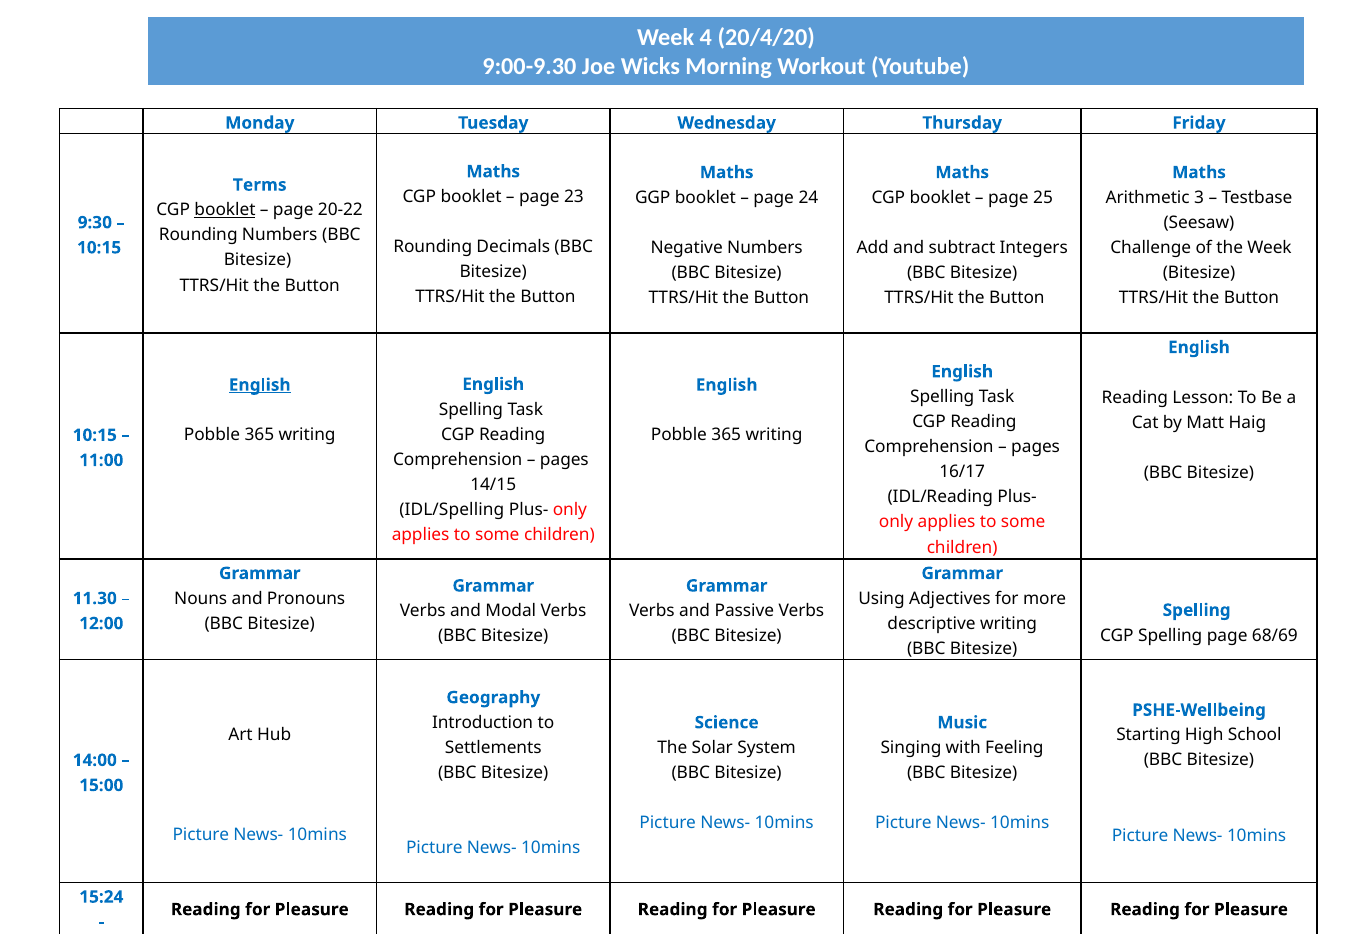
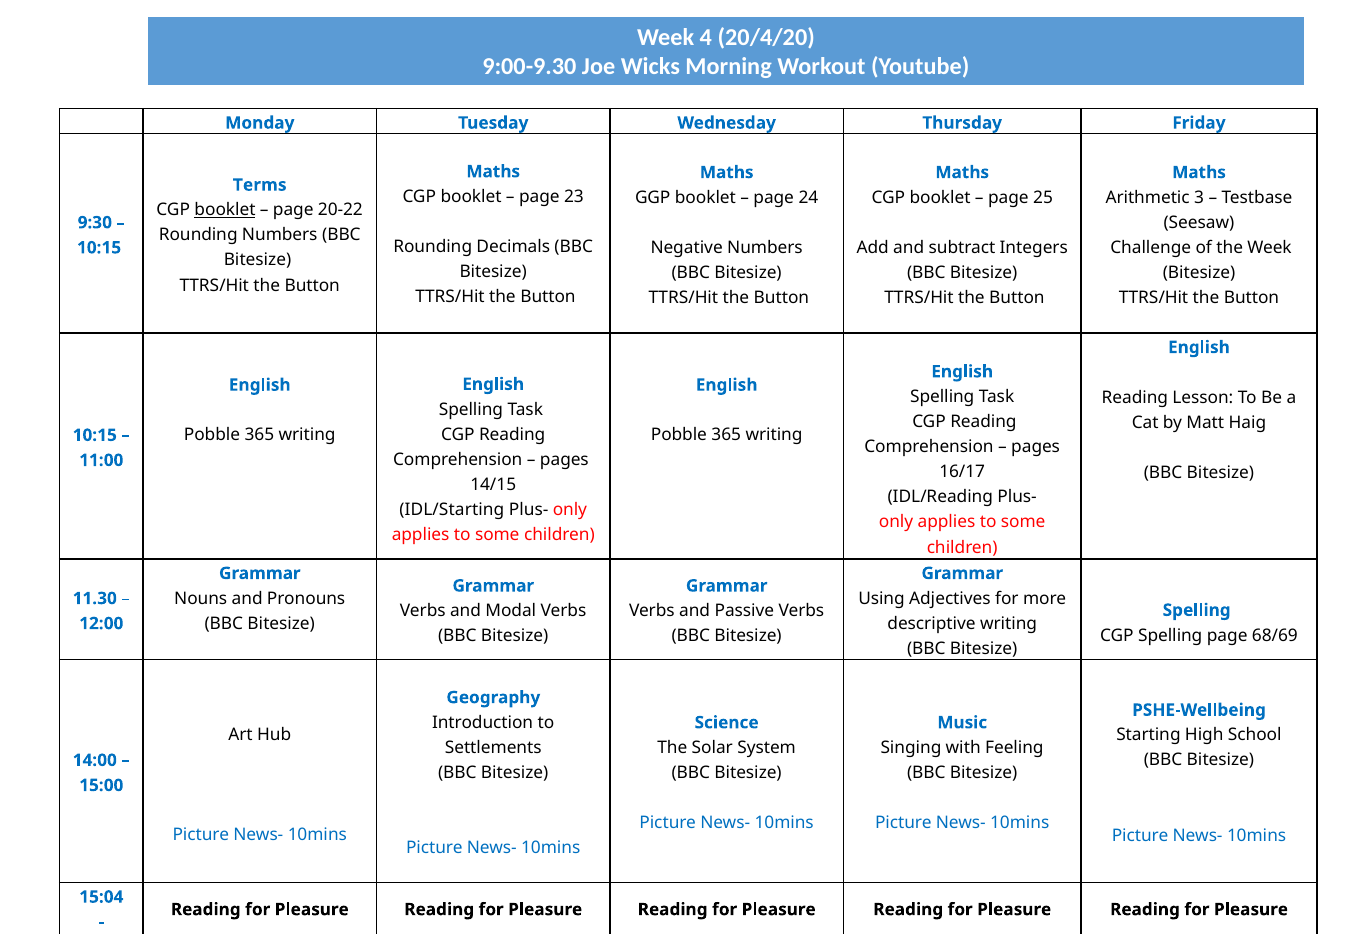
English underline: present -> none (260, 385)
IDL/Spelling: IDL/Spelling -> IDL/Starting (452, 510)
15:24: 15:24 -> 15:04 (101, 897)
